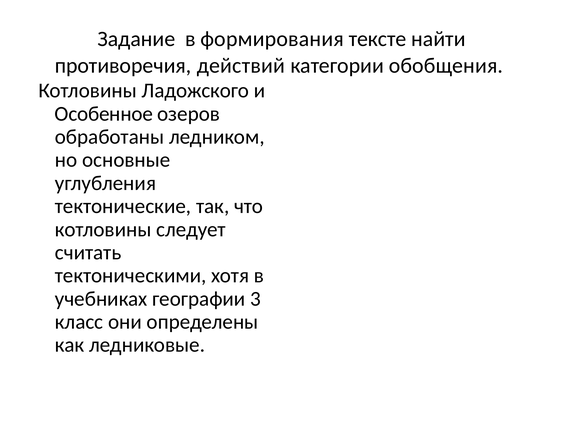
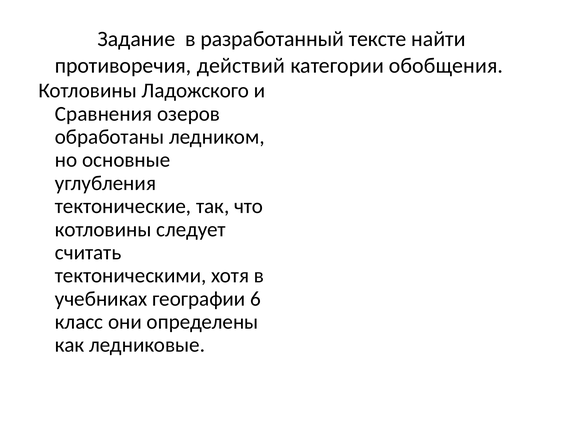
формирования: формирования -> разработанный (272, 39)
Особенное: Особенное -> Сравнения (104, 114)
3: 3 -> 6 (255, 299)
